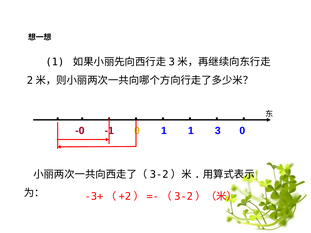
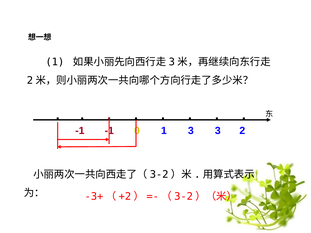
-0: -0 -> -1 (80, 131)
1 1: 1 -> 3 (191, 131)
3 0: 0 -> 2 (242, 131)
